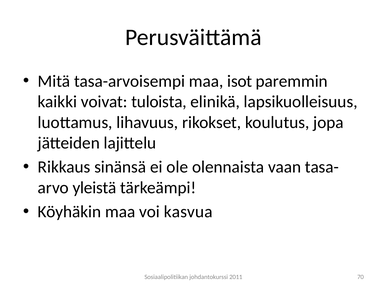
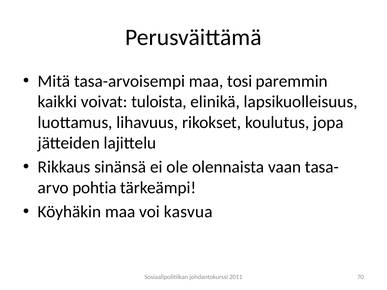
isot: isot -> tosi (240, 81)
yleistä: yleistä -> pohtia (94, 188)
